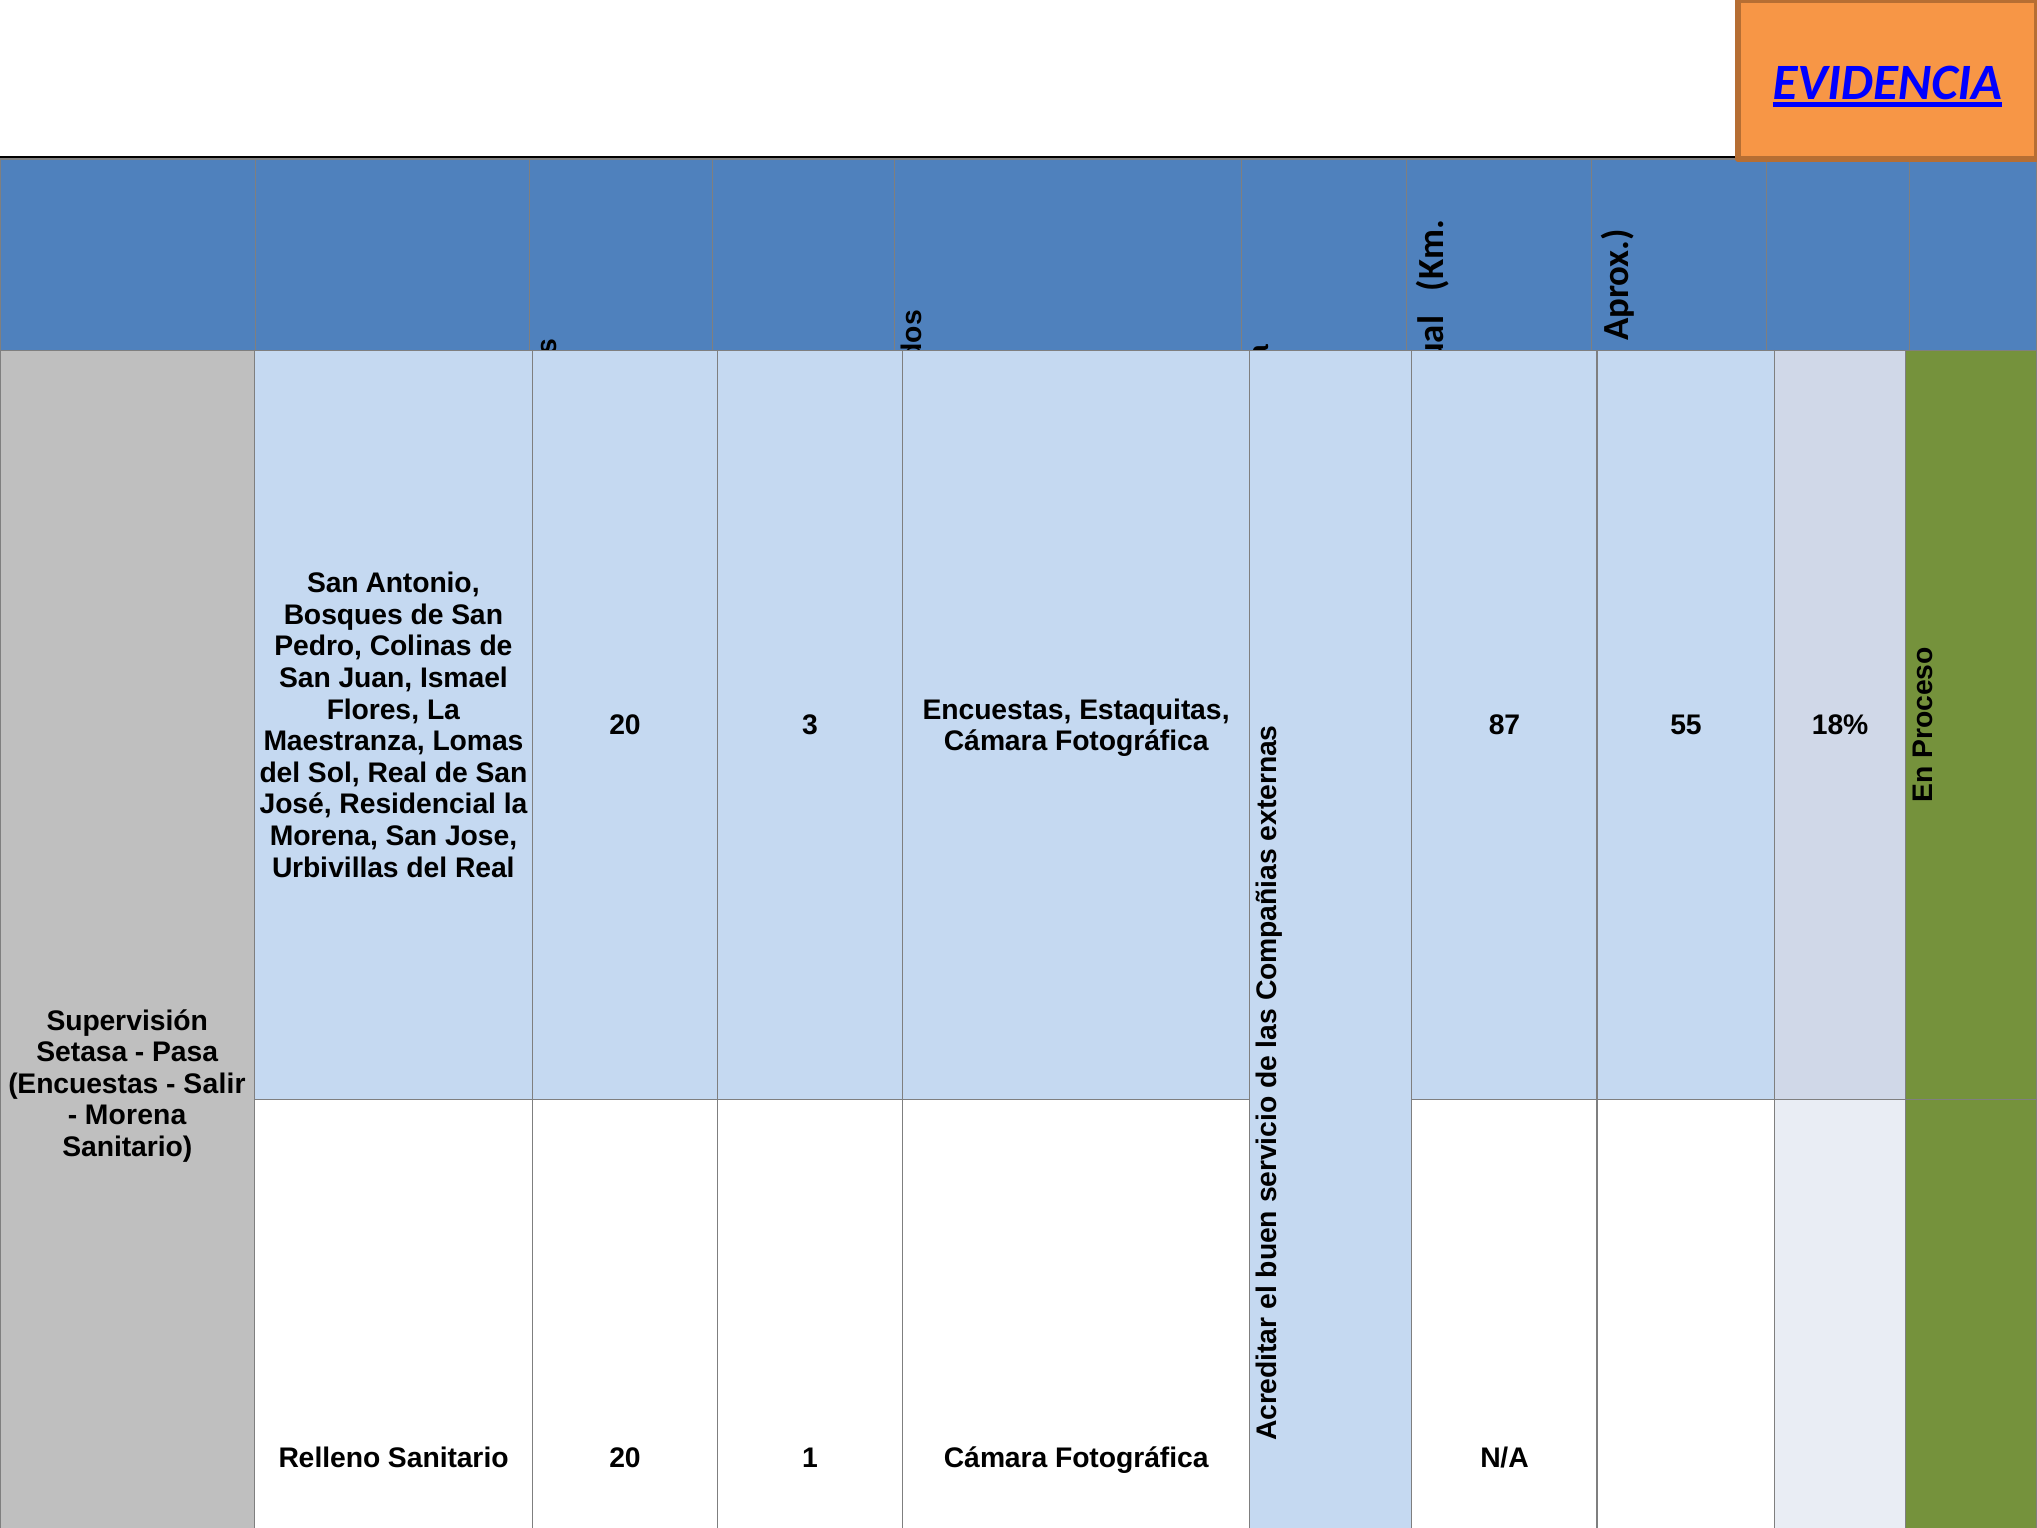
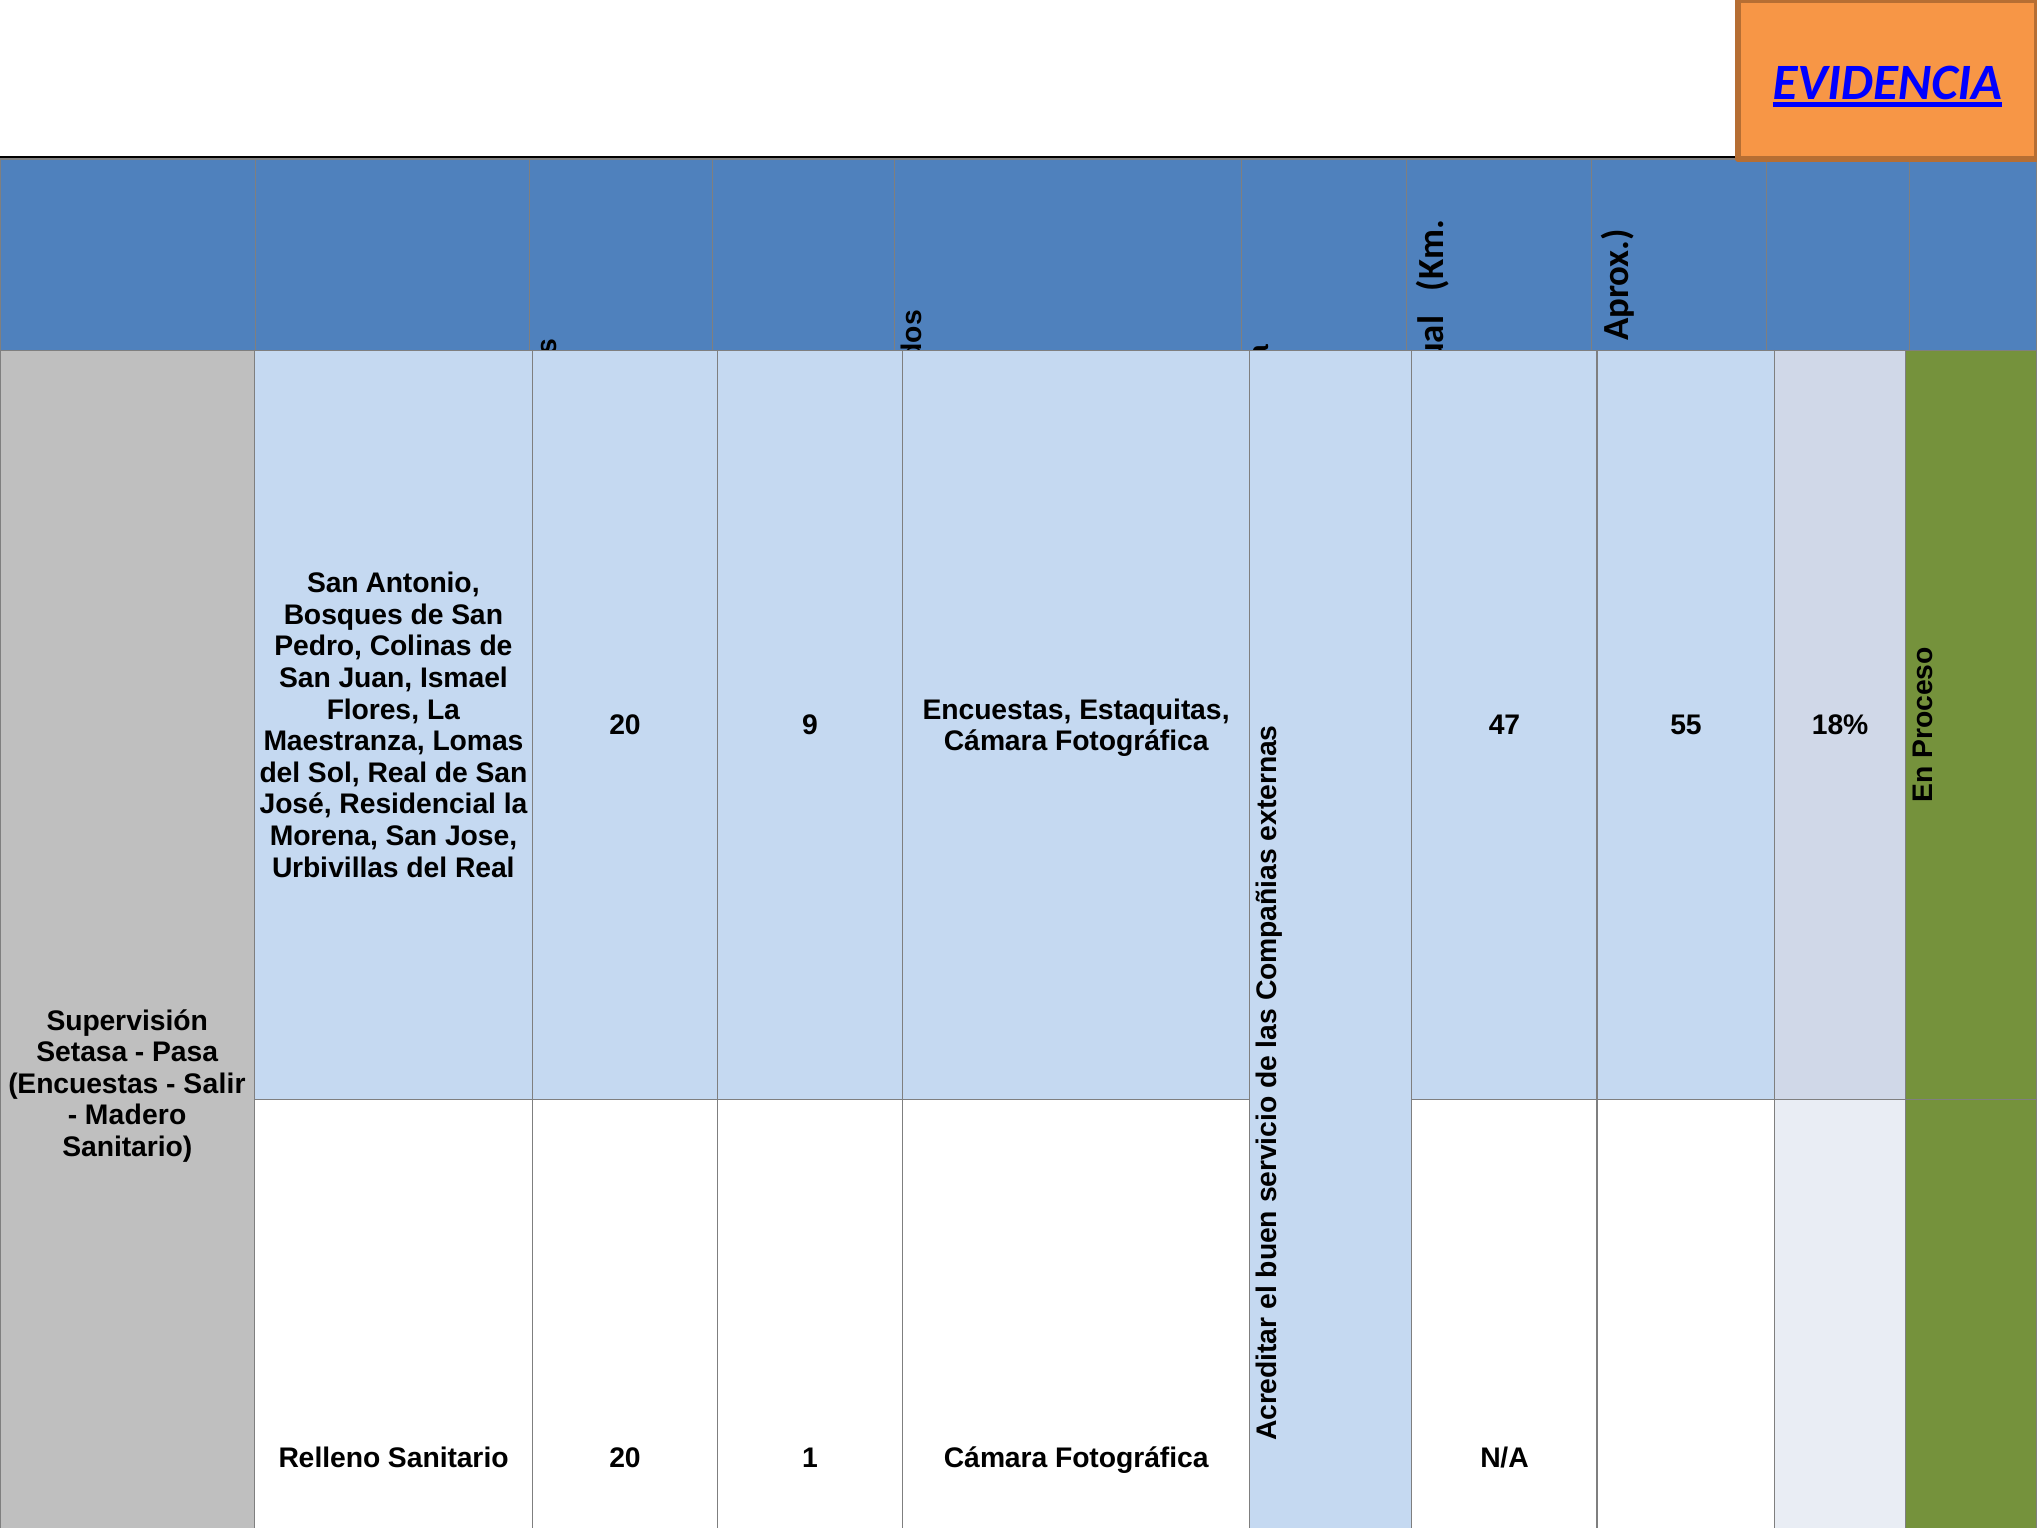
3: 3 -> 9 (810, 725)
87: 87 -> 47 (1504, 725)
Morena: Morena -> Madero (136, 1115)
